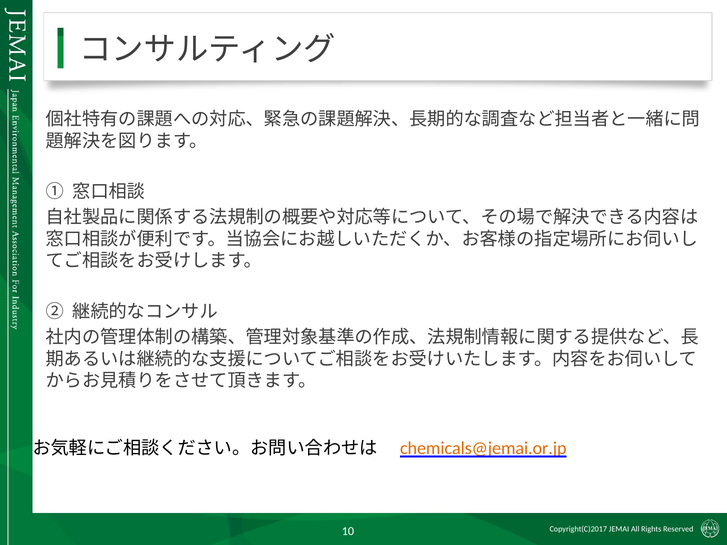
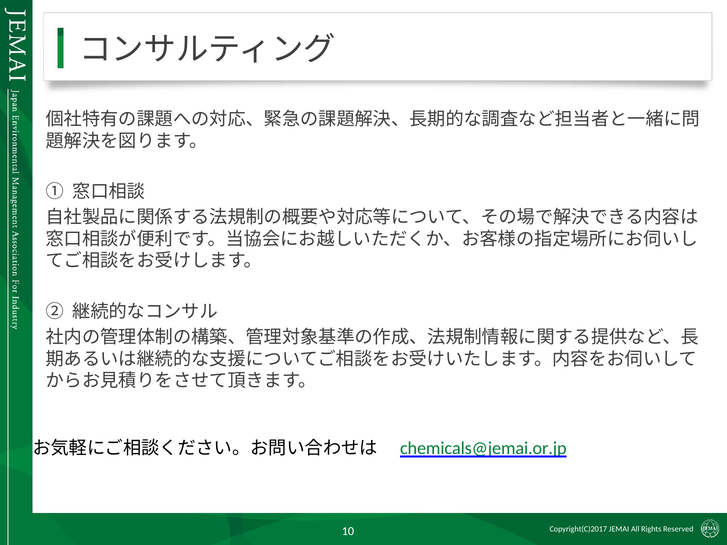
chemicals@jemai.or.jp colour: orange -> green (483, 449)
